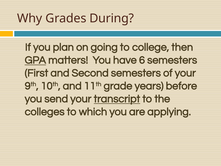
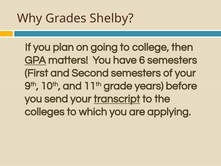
During: During -> Shelby (112, 18)
